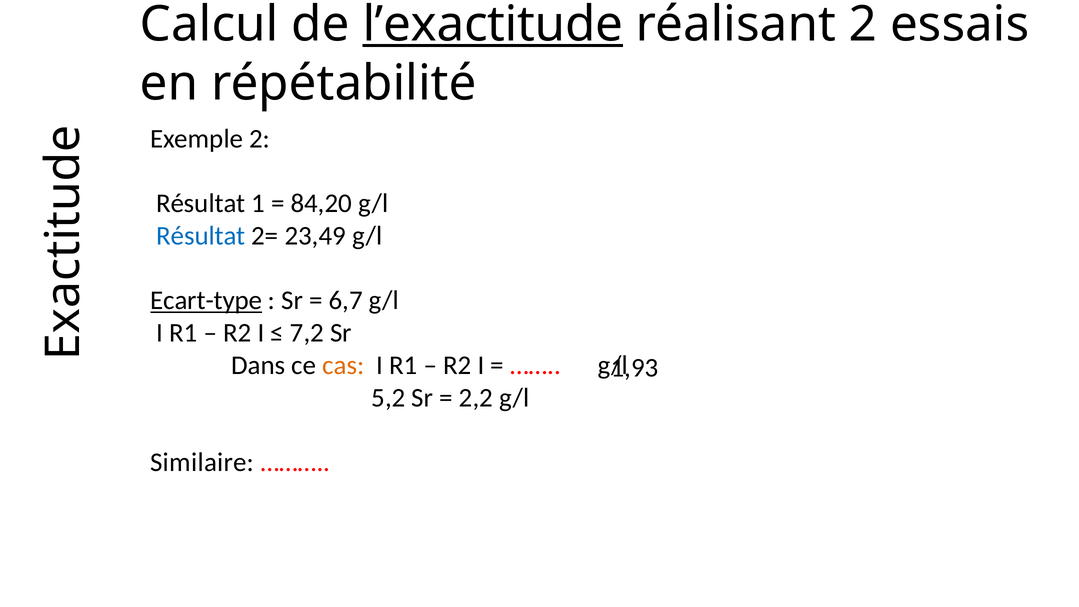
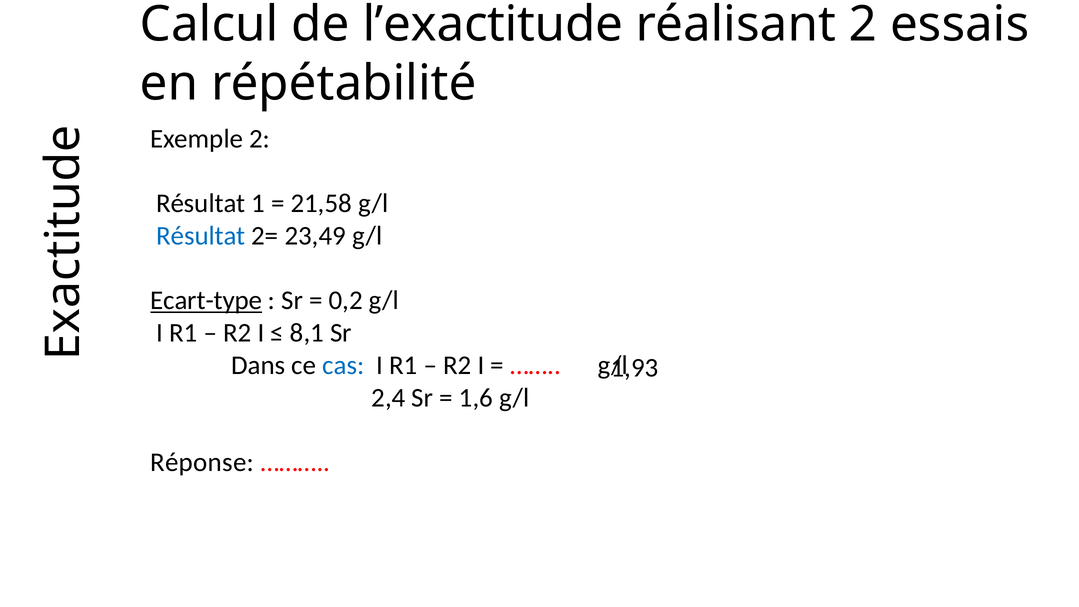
l’exactitude underline: present -> none (493, 24)
84,20: 84,20 -> 21,58 (321, 203)
6,7: 6,7 -> 0,2 (346, 300)
7,2: 7,2 -> 8,1 (307, 333)
cas colour: orange -> blue (343, 365)
5,2: 5,2 -> 2,4 (388, 398)
2,2: 2,2 -> 1,6 (476, 398)
Similaire: Similaire -> Réponse (202, 462)
